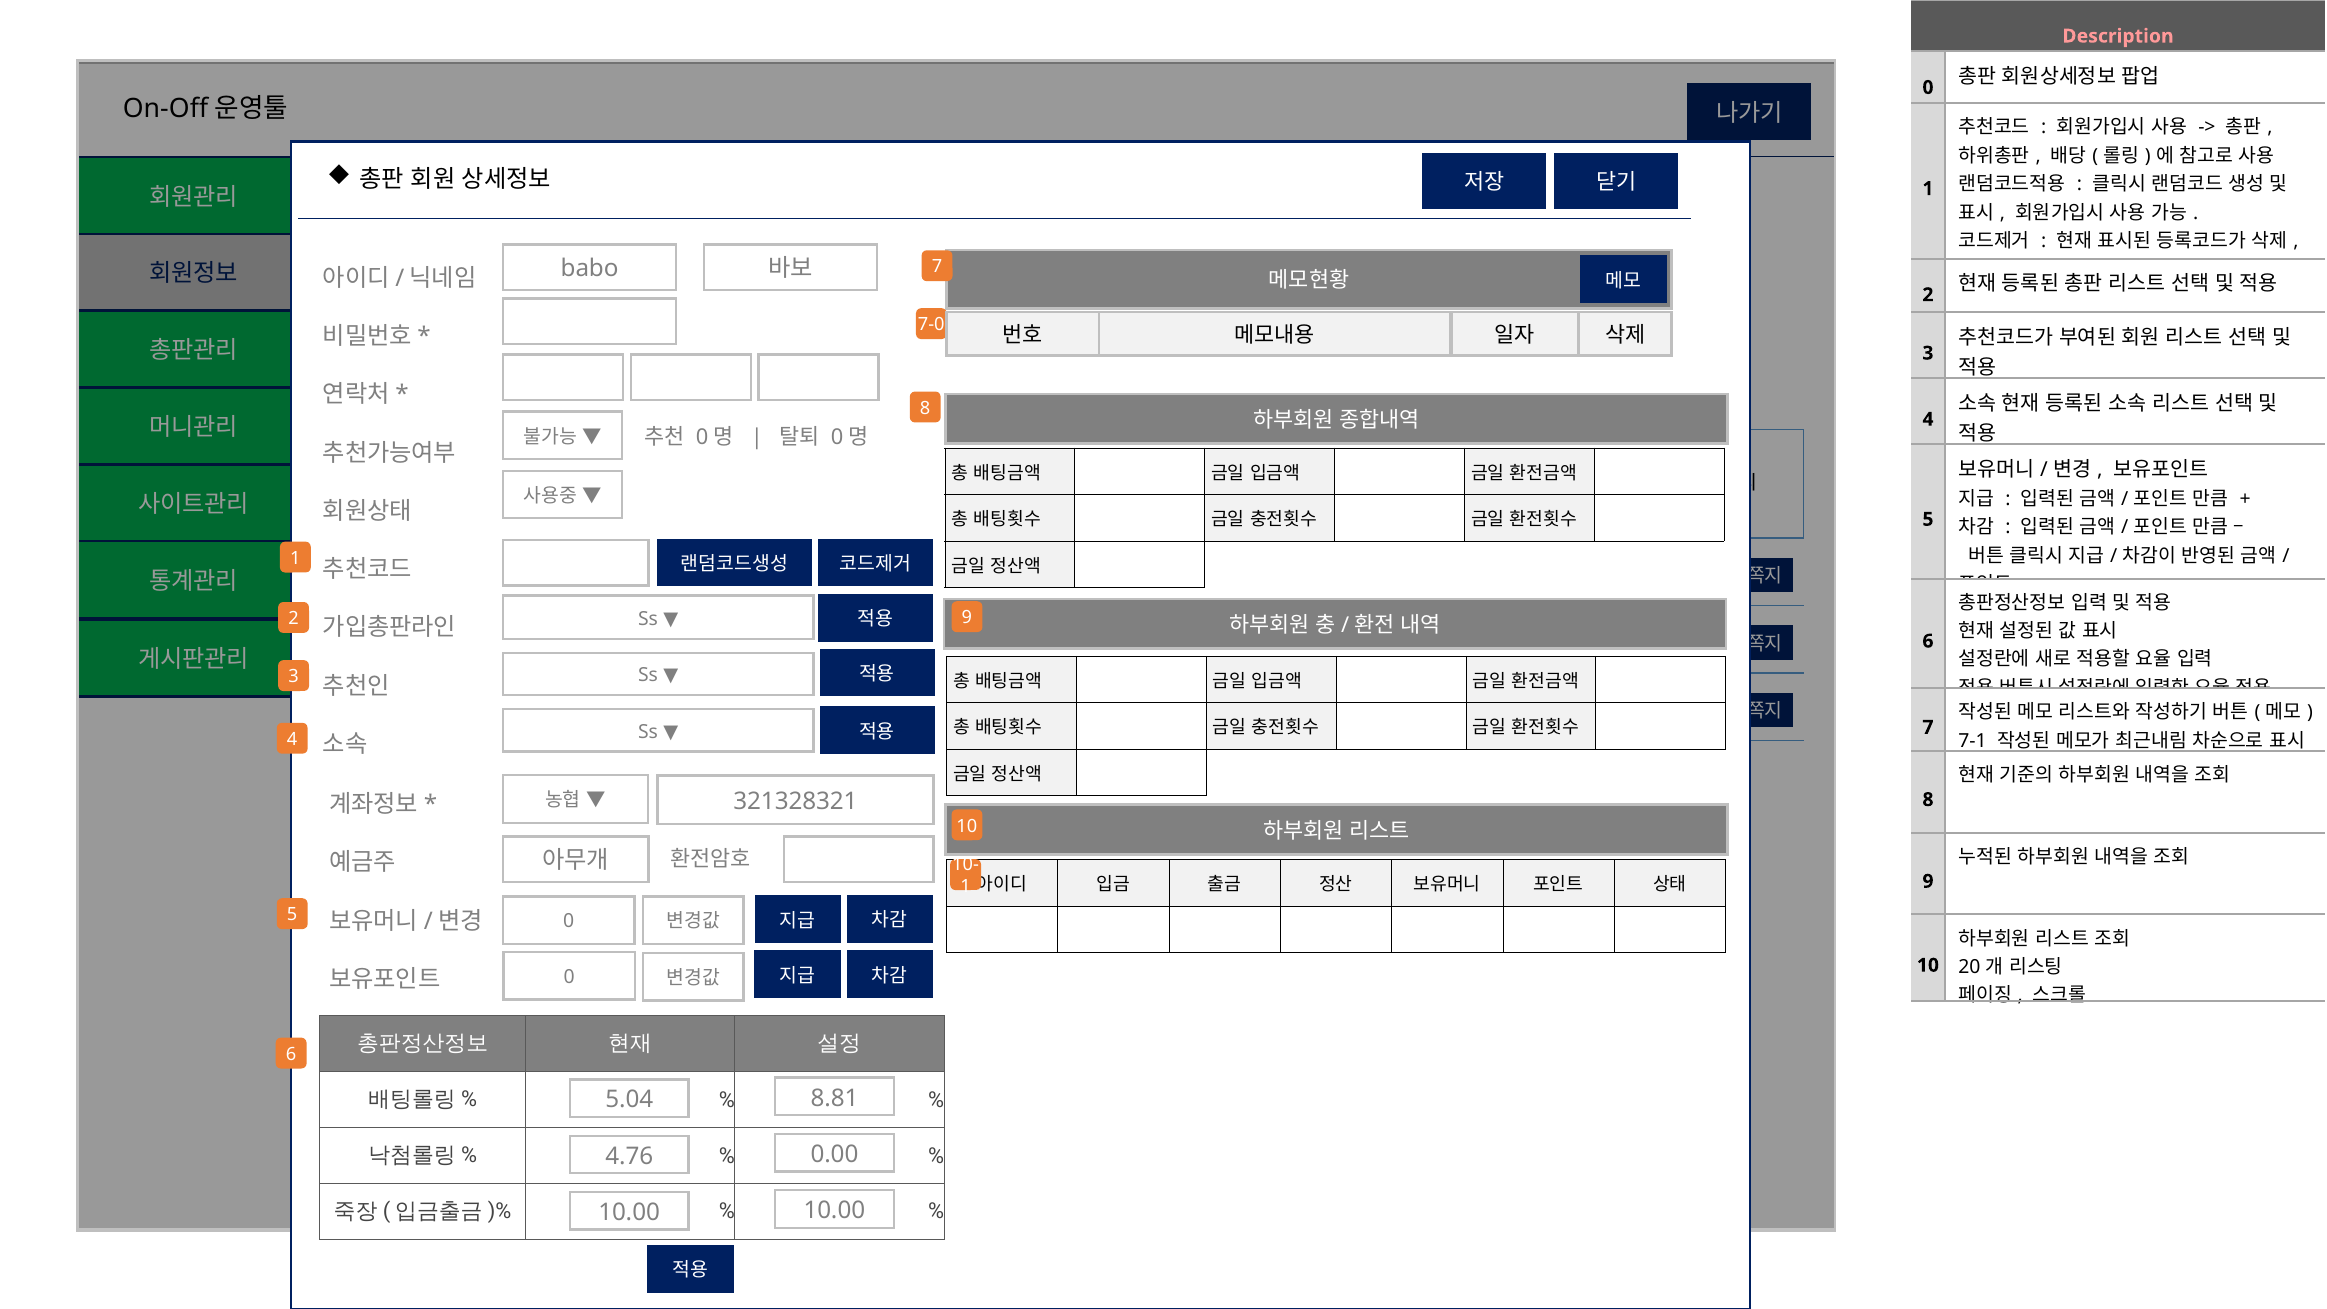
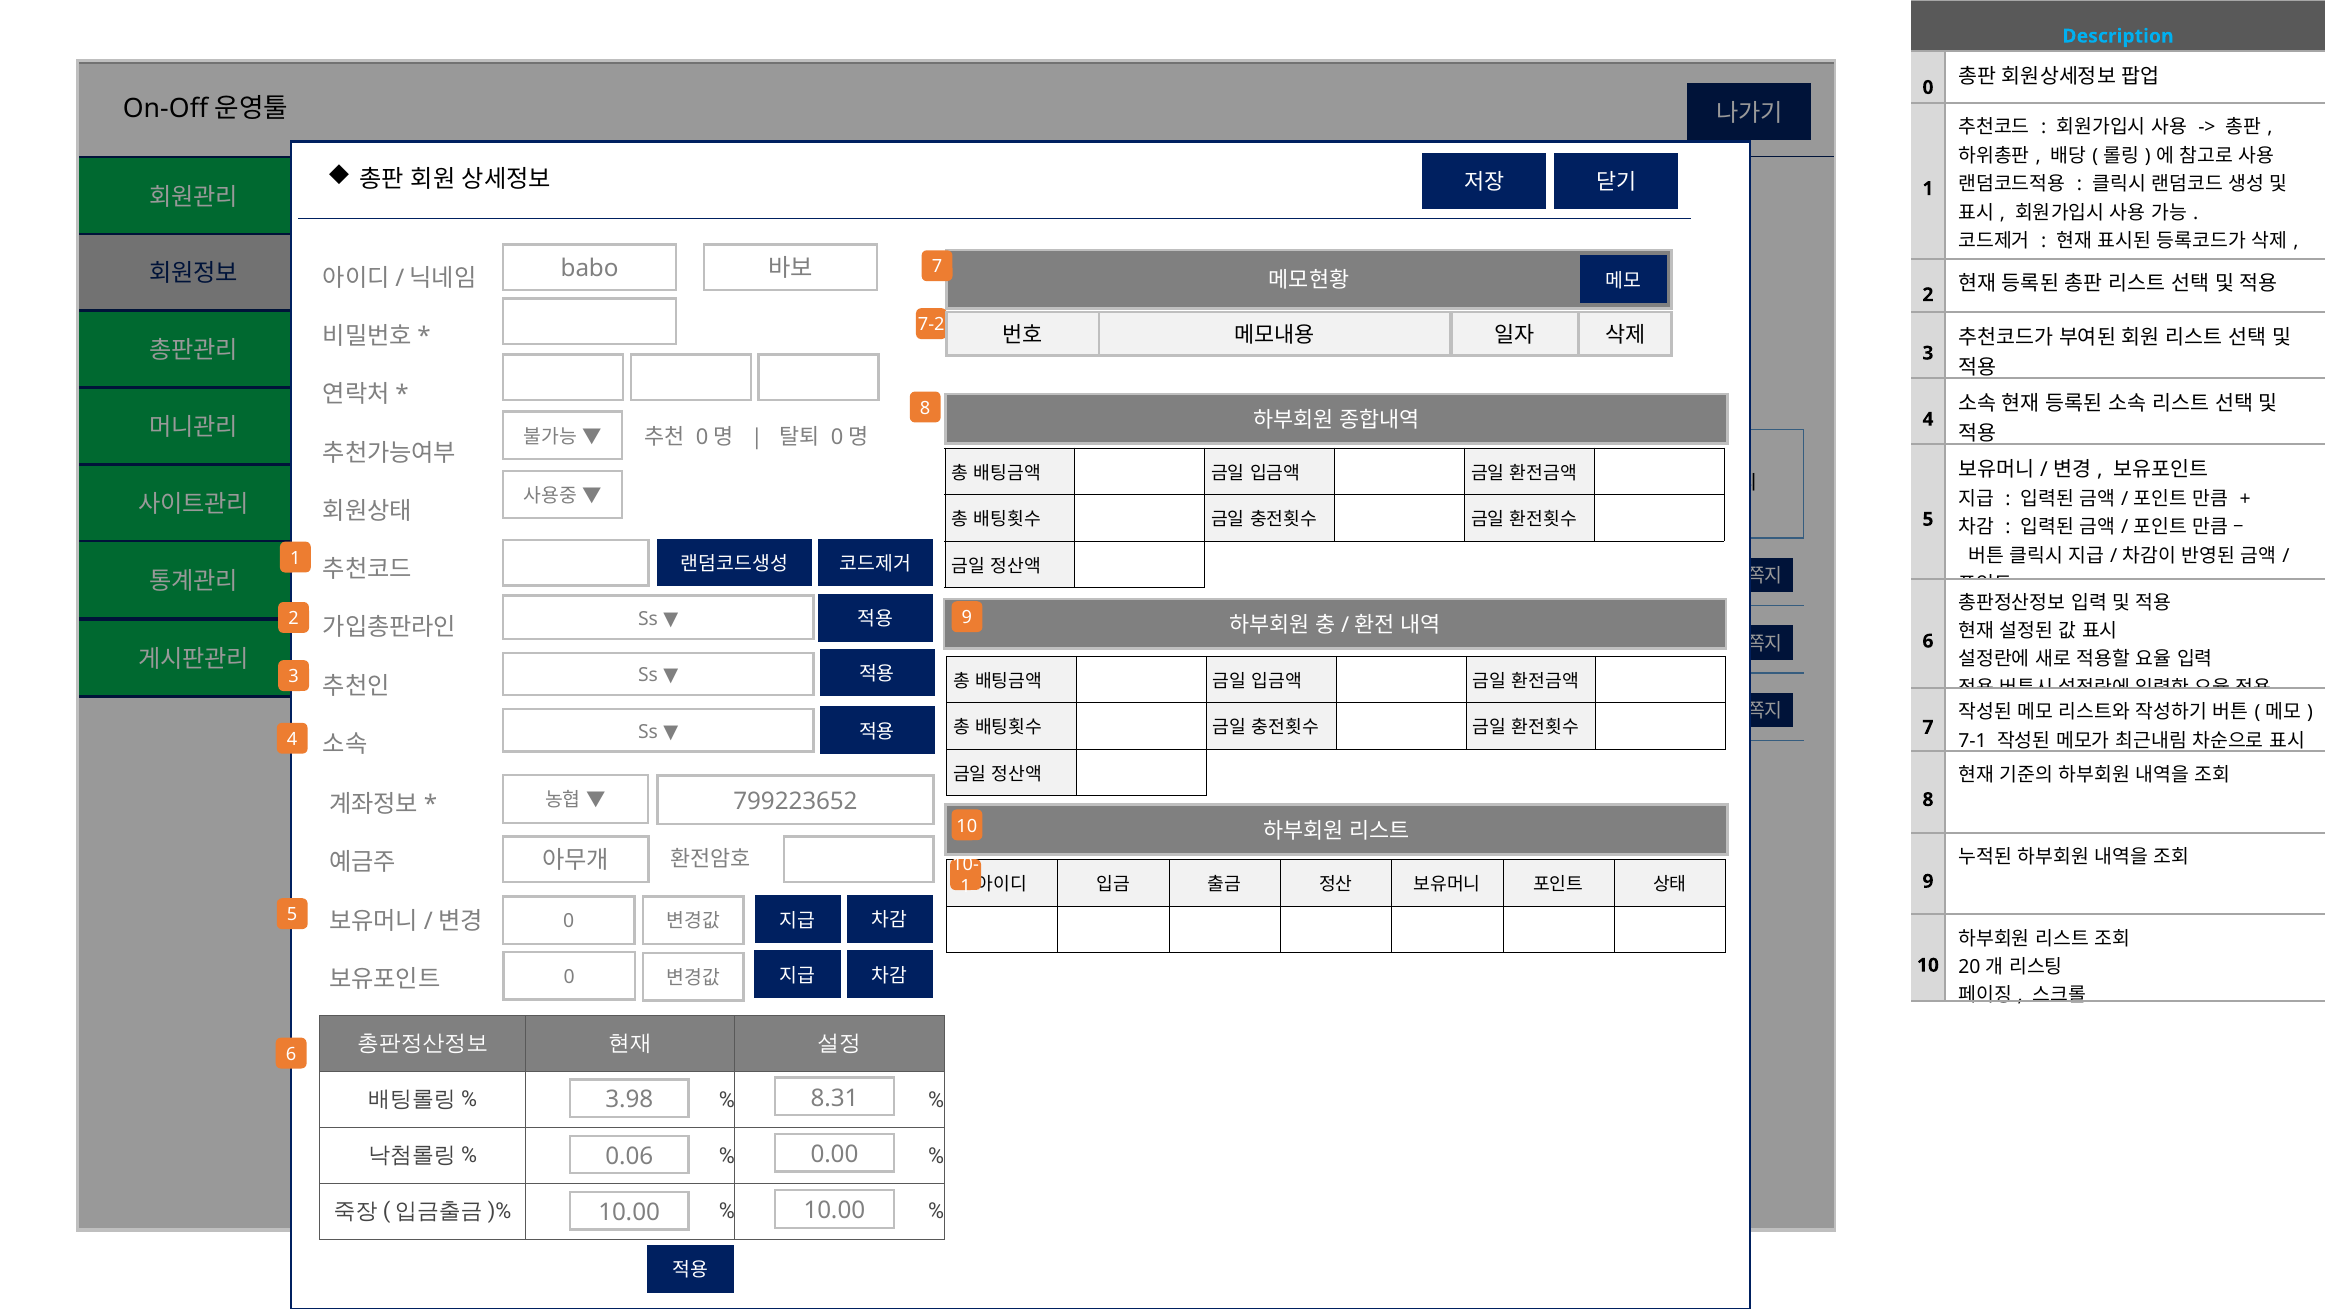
Description colour: pink -> light blue (2118, 36)
7-0: 7-0 -> 7-2 (931, 325)
321328321: 321328321 -> 799223652 (795, 801)
8.81: 8.81 -> 8.31 (835, 1098)
5.04: 5.04 -> 3.98 (629, 1100)
4.76: 4.76 -> 0.06 (629, 1156)
